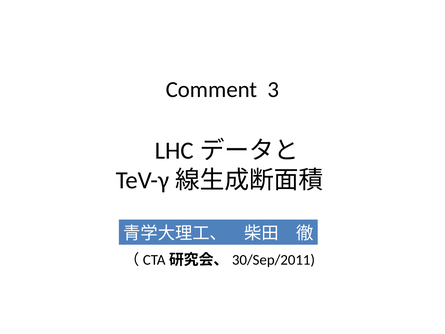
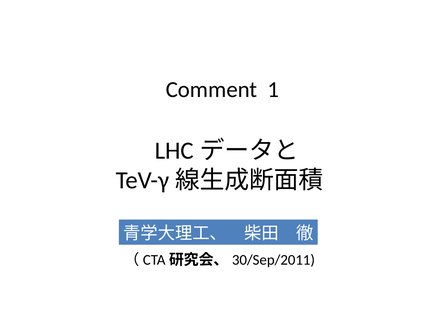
3: 3 -> 1 (273, 90)
